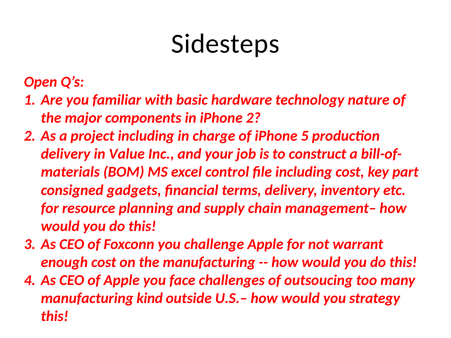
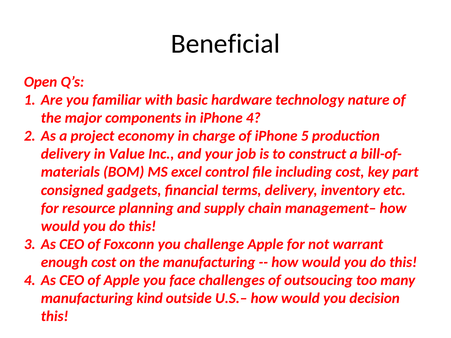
Sidesteps: Sidesteps -> Beneficial (225, 44)
iPhone 2: 2 -> 4 (253, 118)
project including: including -> economy (146, 136)
strategy: strategy -> decision (375, 298)
